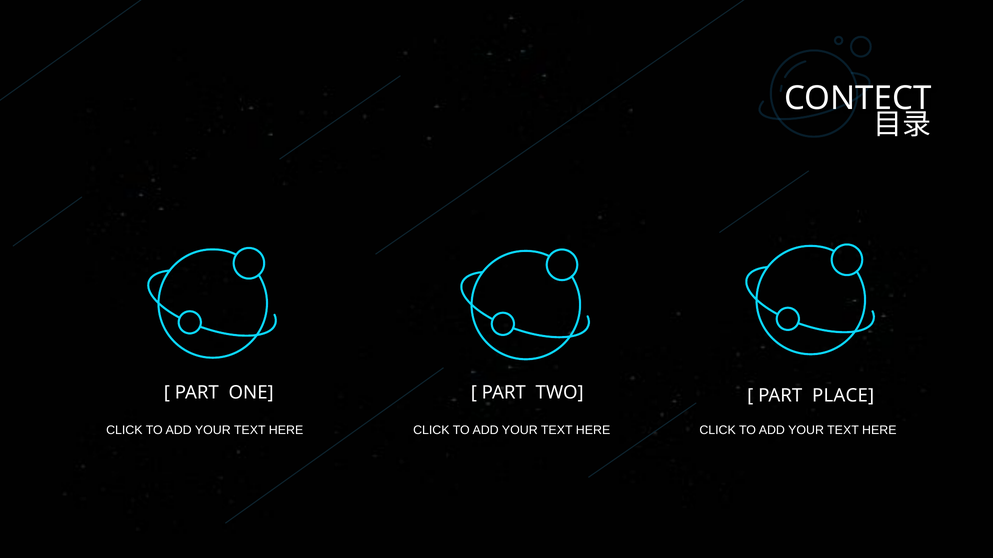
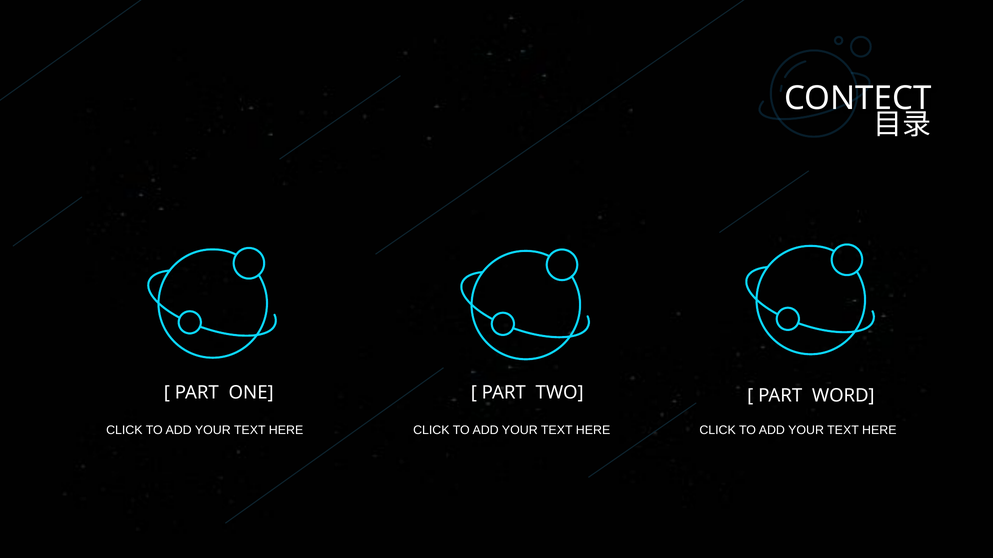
PLACE: PLACE -> WORD (843, 396)
